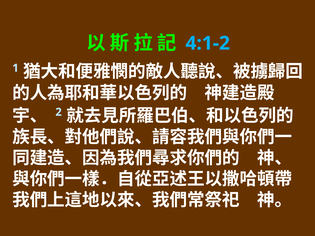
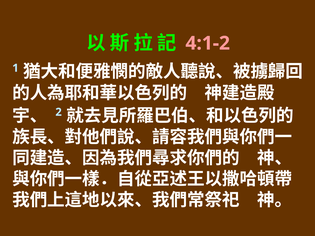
4:1-2 colour: light blue -> pink (208, 43)
